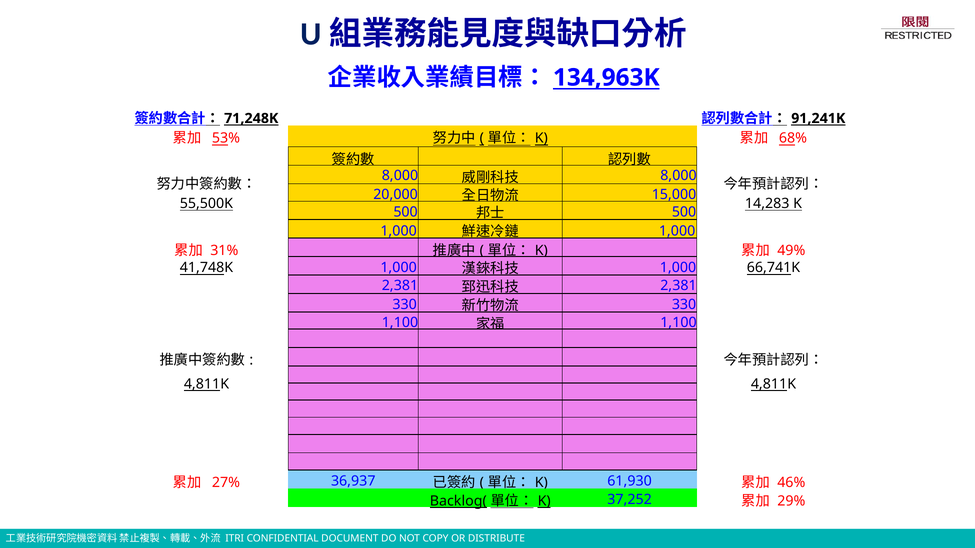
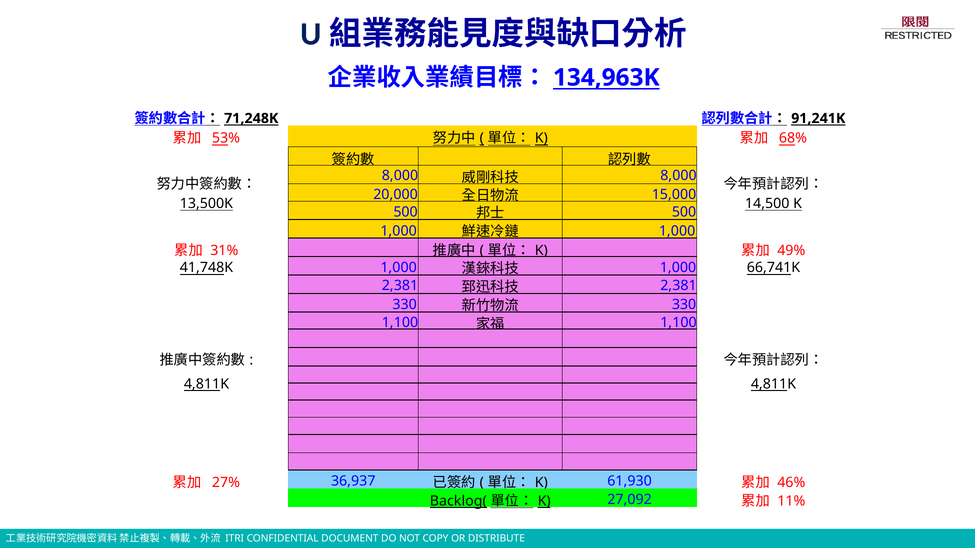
55,500K: 55,500K -> 13,500K (206, 204)
14,283: 14,283 -> 14,500 (767, 204)
37,252: 37,252 -> 27,092 (630, 500)
29%: 29% -> 11% (791, 501)
